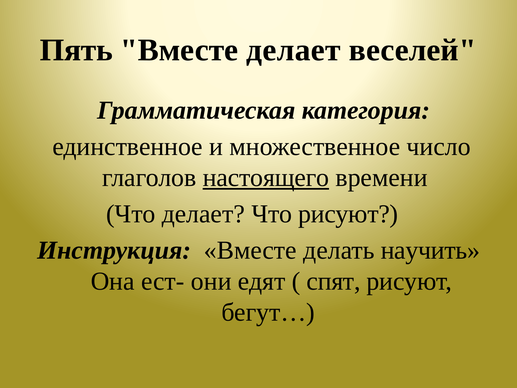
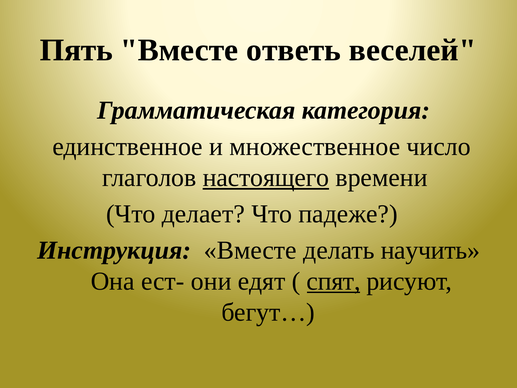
Вместе делает: делает -> ответь (294, 50)
Что рисуют: рисуют -> падеже (348, 214)
спят underline: none -> present (334, 281)
